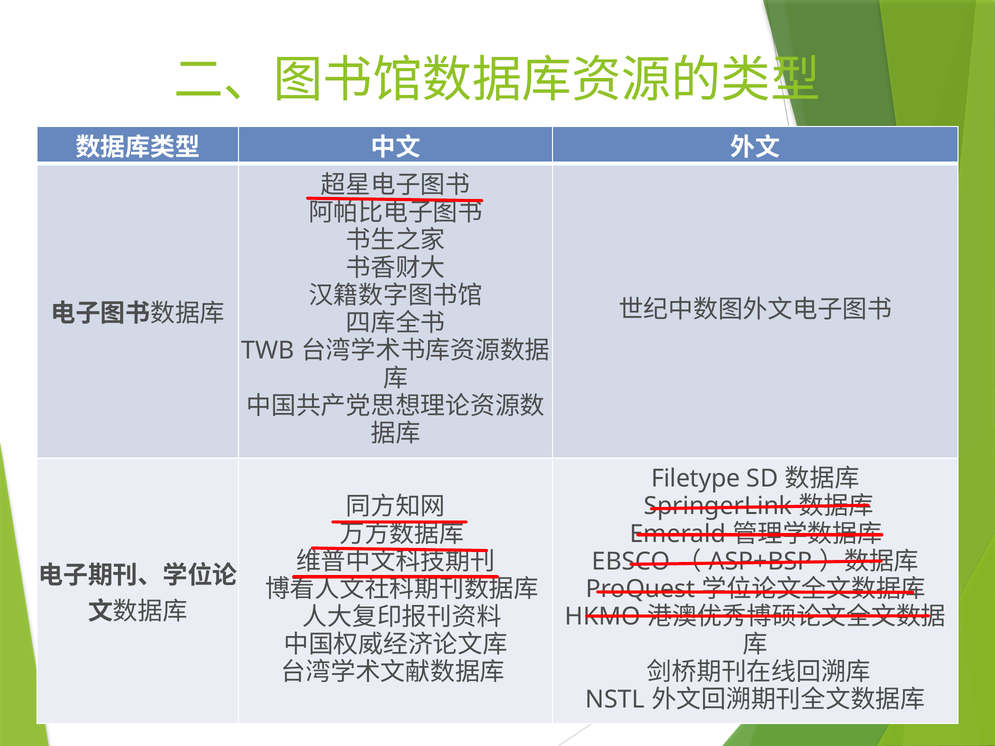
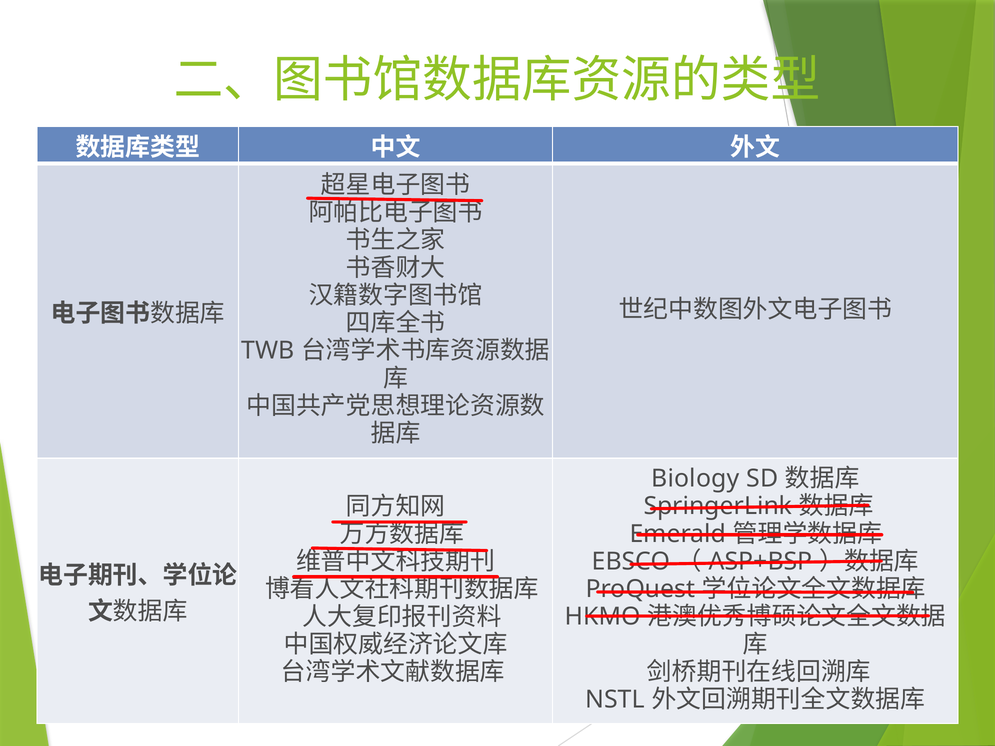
Filetype: Filetype -> Biology (695, 479)
